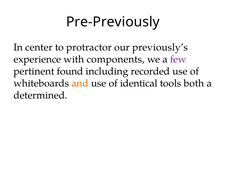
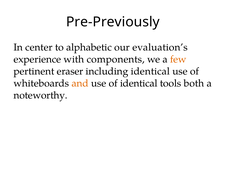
protractor: protractor -> alphabetic (89, 47)
previously’s: previously’s -> evaluation’s (160, 47)
few colour: purple -> orange (178, 59)
found: found -> eraser (70, 72)
including recorded: recorded -> identical (150, 72)
determined: determined -> noteworthy (40, 96)
